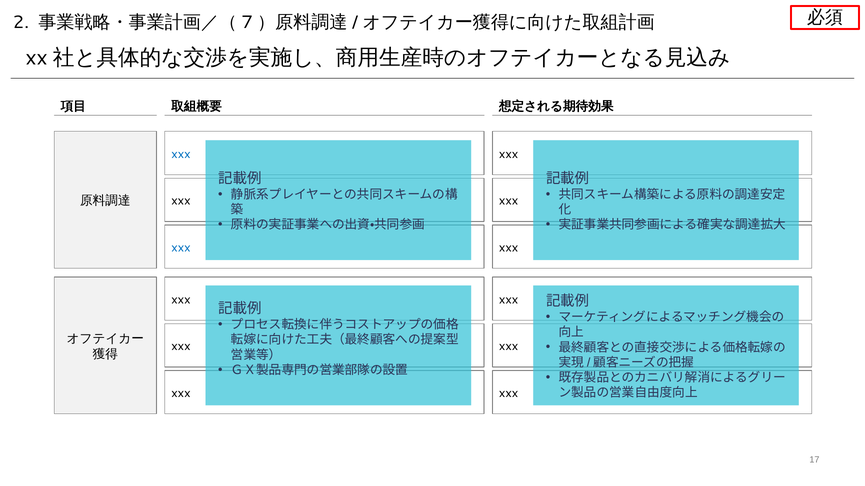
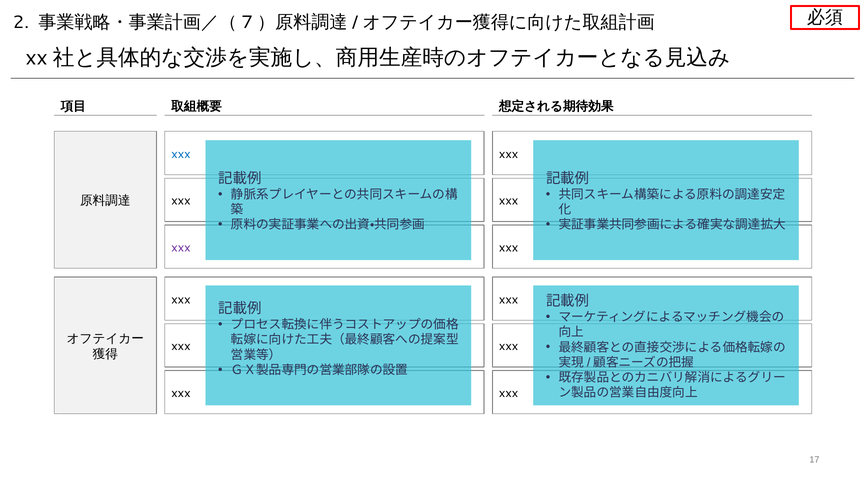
xxx colour: blue -> purple (181, 248)
